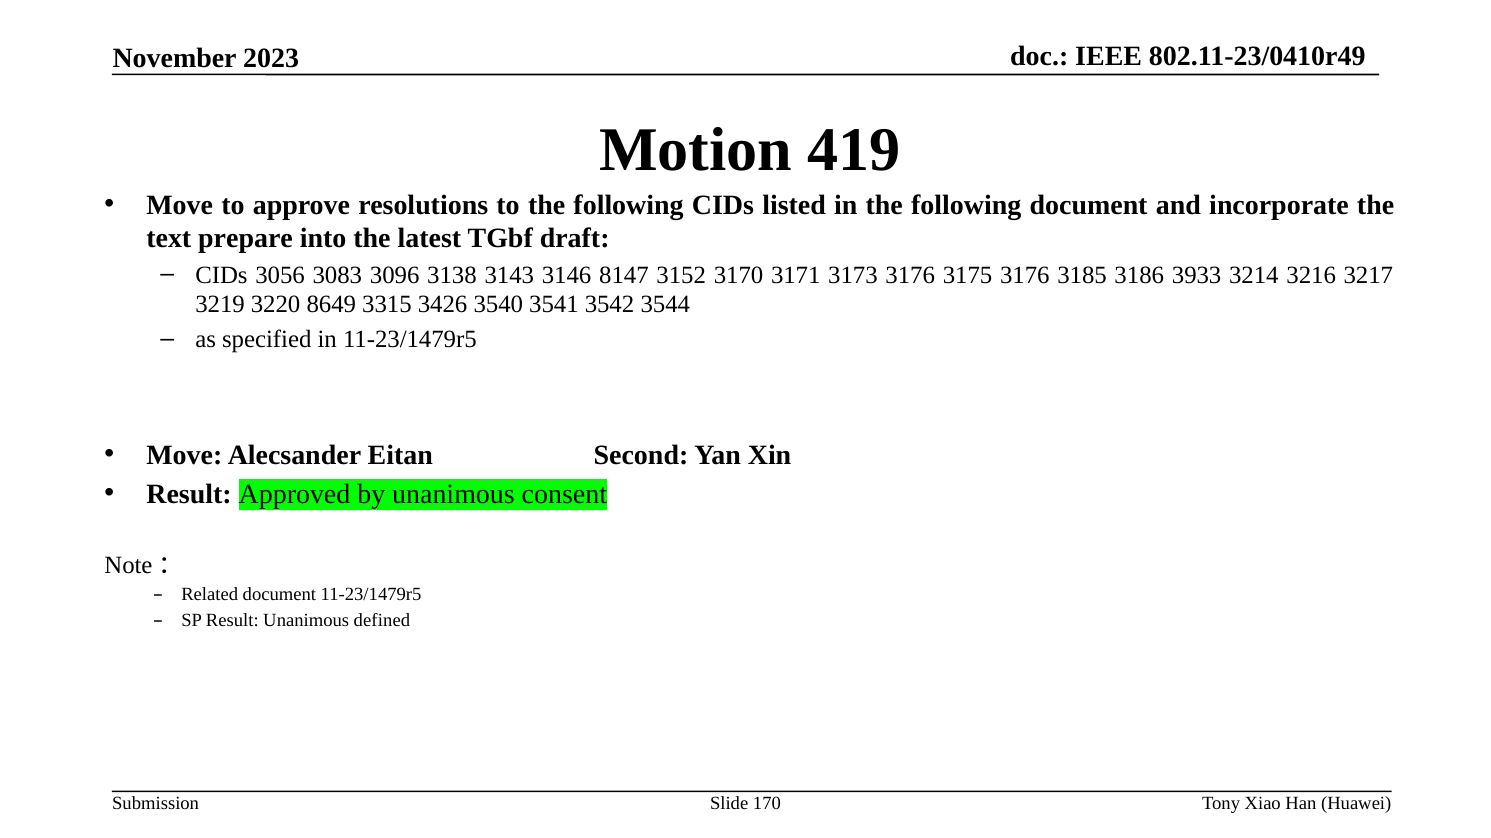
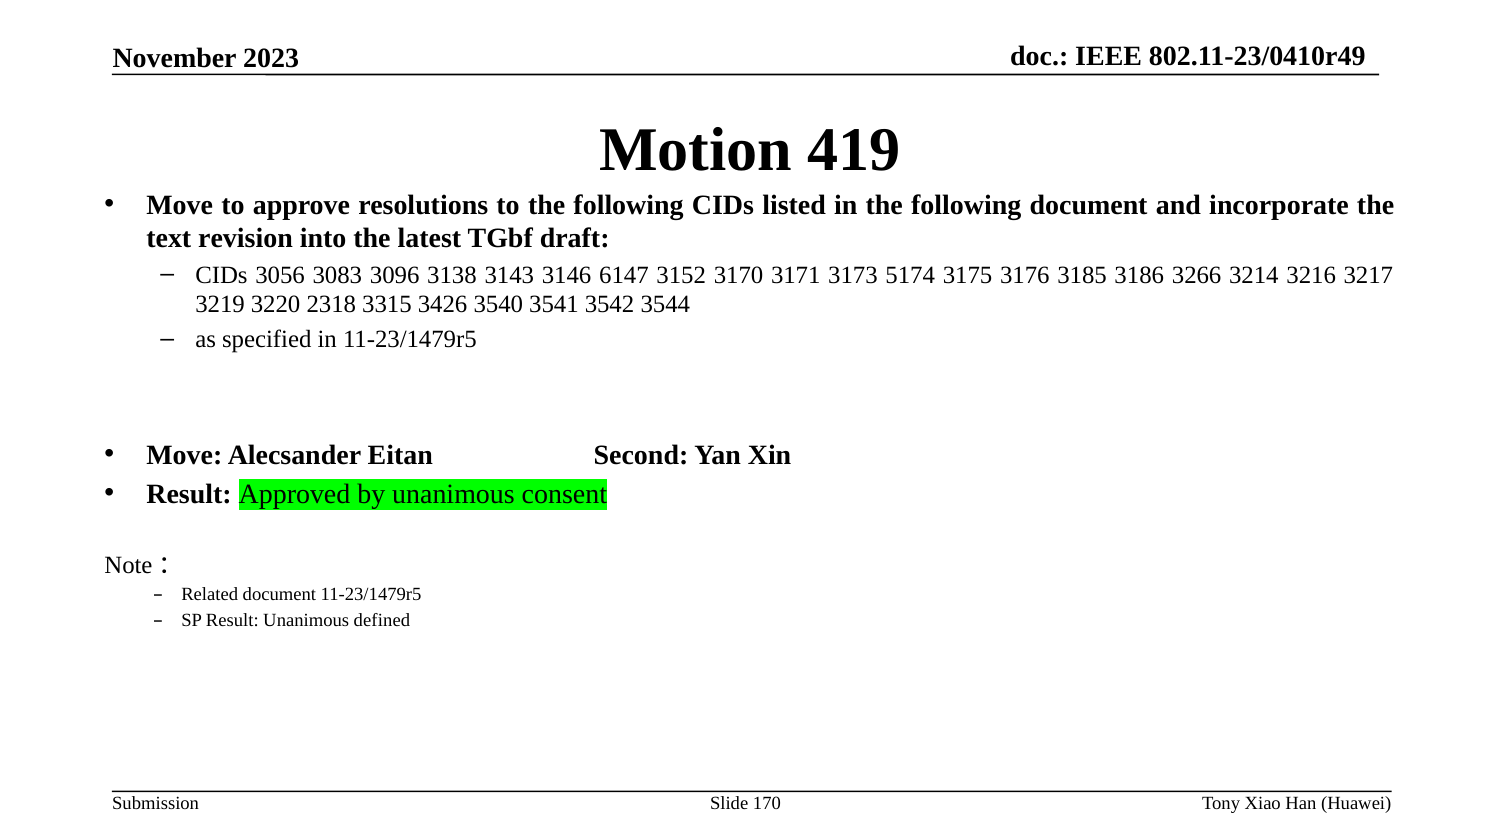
prepare: prepare -> revision (246, 239)
8147: 8147 -> 6147 (624, 275)
3173 3176: 3176 -> 5174 (910, 275)
3933: 3933 -> 3266 (1197, 275)
8649: 8649 -> 2318 (331, 305)
